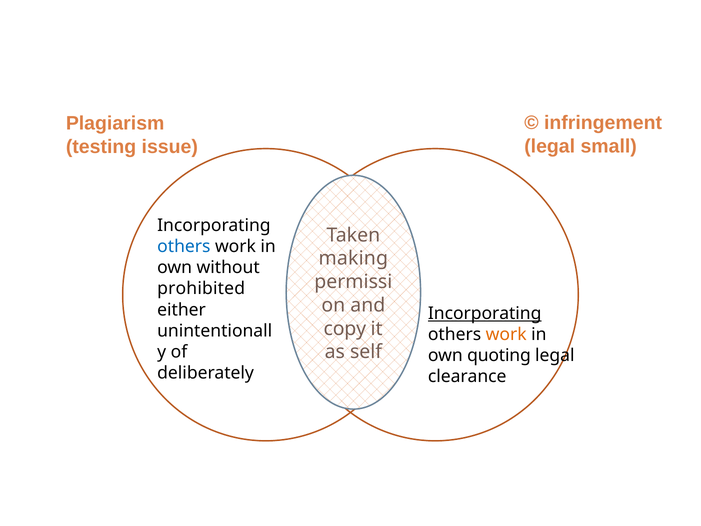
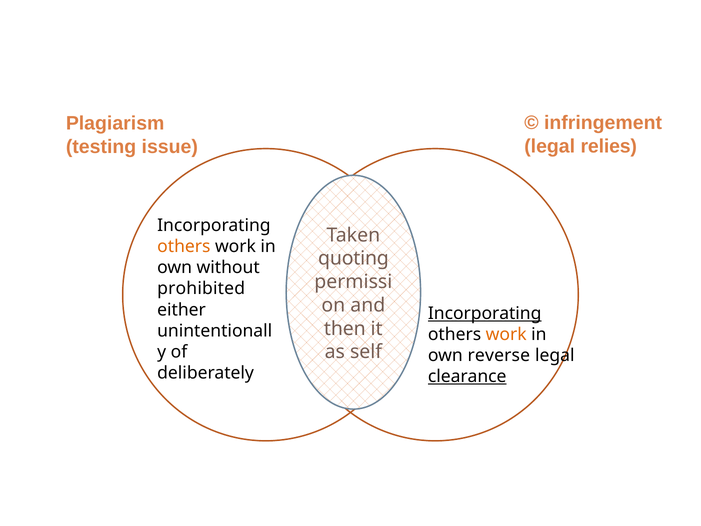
small: small -> relies (609, 146)
others colour: blue -> orange (184, 246)
making: making -> quoting (353, 258)
copy: copy -> then (345, 329)
quoting: quoting -> reverse (499, 355)
clearance underline: none -> present (467, 376)
